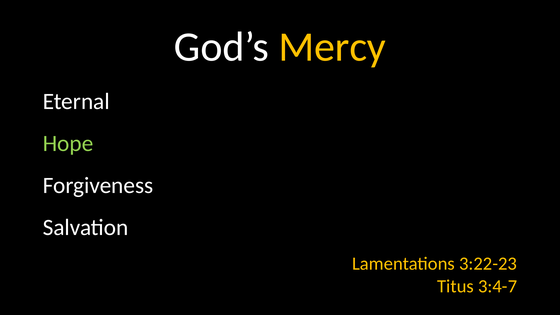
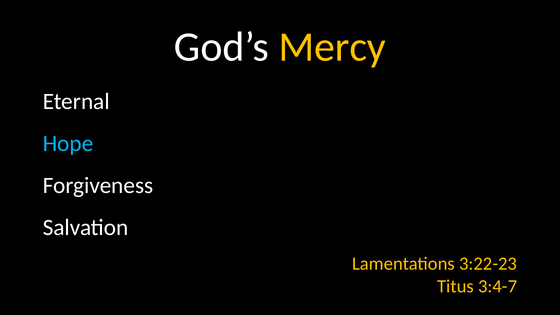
Hope colour: light green -> light blue (68, 144)
